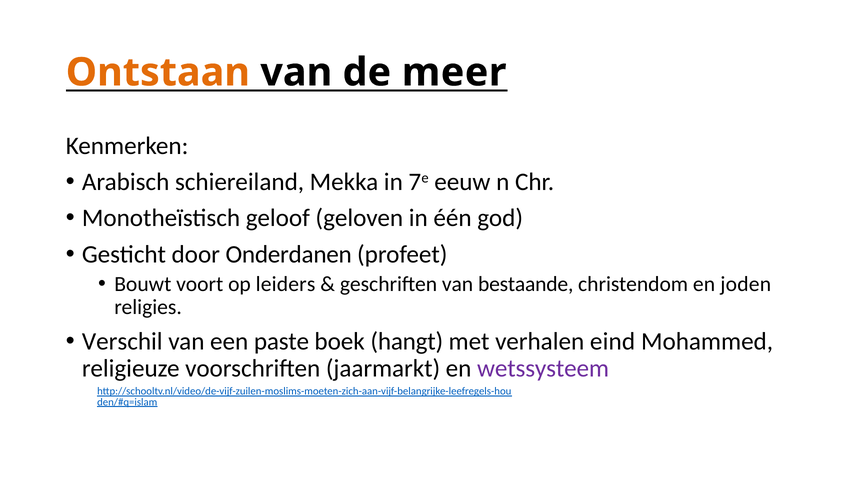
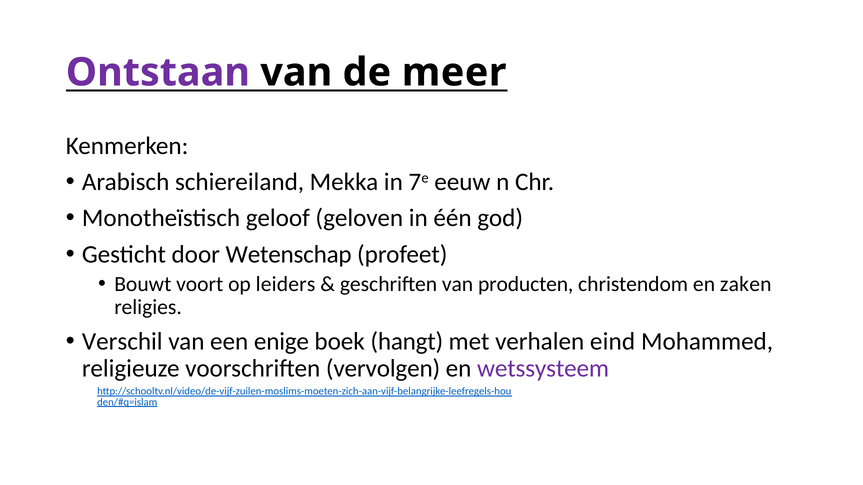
Ontstaan colour: orange -> purple (158, 72)
Onderdanen: Onderdanen -> Wetenschap (289, 254)
bestaande: bestaande -> producten (526, 284)
joden: joden -> zaken (746, 284)
paste: paste -> enige (281, 342)
jaarmarkt: jaarmarkt -> vervolgen (383, 369)
